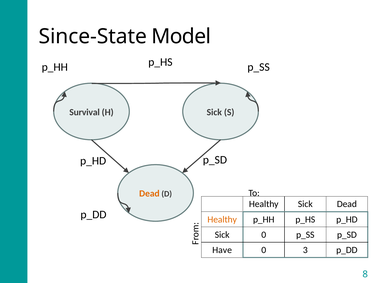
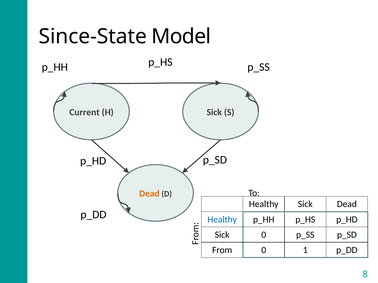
Survival: Survival -> Current (84, 112)
Healthy colour: orange -> blue (222, 220)
Have: Have -> From (222, 250)
3: 3 -> 1 (305, 250)
